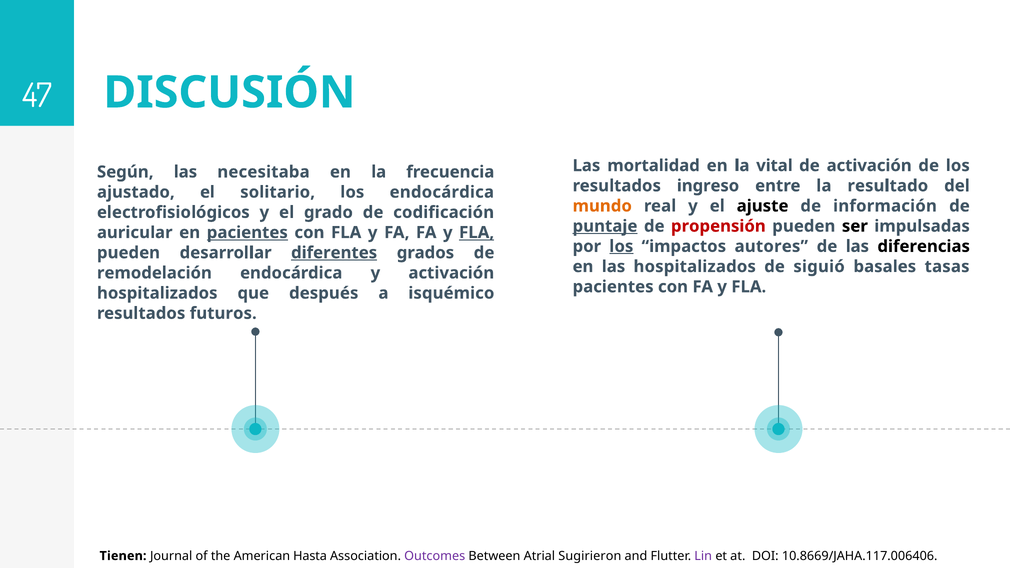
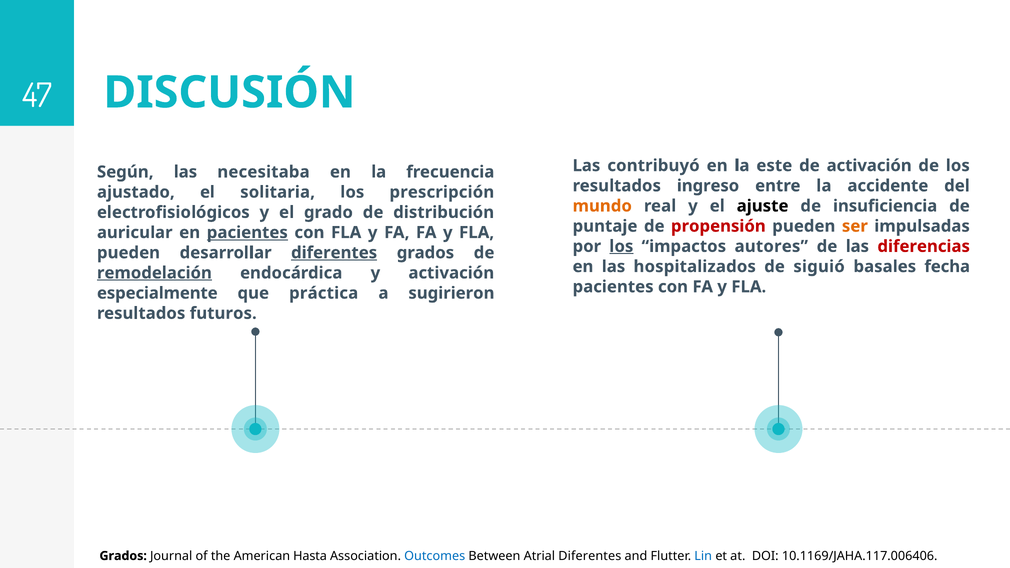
mortalidad: mortalidad -> contribuyó (654, 166)
vital: vital -> este (774, 166)
resultado: resultado -> accidente (888, 186)
solitario: solitario -> solitaria (278, 192)
los endocárdica: endocárdica -> prescripción (442, 192)
información: información -> insuficiencia (885, 206)
codificación: codificación -> distribución (444, 212)
puntaje underline: present -> none (605, 226)
ser colour: black -> orange (855, 226)
FLA underline: present -> none (477, 233)
diferencias colour: black -> red (924, 246)
tasas: tasas -> fecha (947, 267)
remodelación underline: none -> present (154, 273)
hospitalizados: hospitalizados -> especialmente (157, 293)
después: después -> práctica (324, 293)
isquémico: isquémico -> sugirieron (451, 293)
Tienen: Tienen -> Grados (123, 556)
Outcomes colour: purple -> blue (435, 556)
Atrial Sugirieron: Sugirieron -> Diferentes (590, 556)
Lin colour: purple -> blue (703, 556)
10.8669/JAHA.117.006406: 10.8669/JAHA.117.006406 -> 10.1169/JAHA.117.006406 (860, 556)
